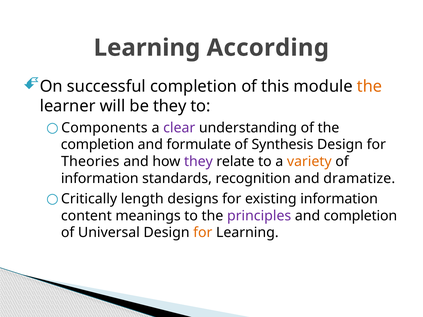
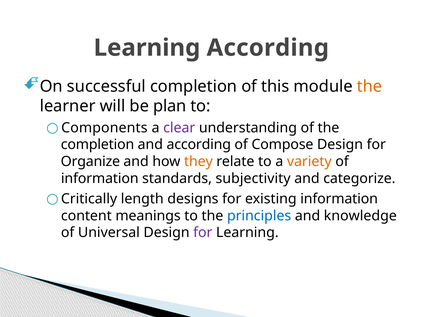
be they: they -> plan (170, 106)
and formulate: formulate -> according (199, 145)
Synthesis: Synthesis -> Compose (282, 145)
Theories: Theories -> Organize (90, 162)
they colour: purple -> orange (198, 162)
recognition: recognition -> subjectivity (253, 179)
dramatize: dramatize -> categorize (359, 179)
principles colour: purple -> blue (259, 216)
and completion: completion -> knowledge (360, 216)
for colour: orange -> purple (203, 233)
